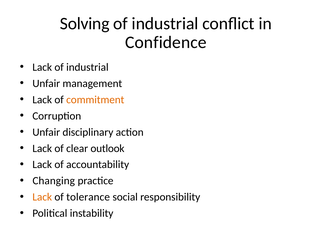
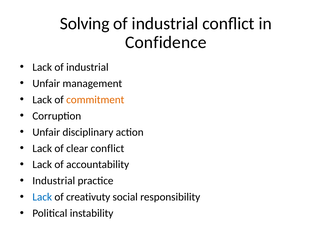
clear outlook: outlook -> conflict (107, 148)
Changing: Changing -> Industrial (54, 181)
Lack colour: orange -> blue (42, 197)
tolerance: tolerance -> creativuty (88, 197)
